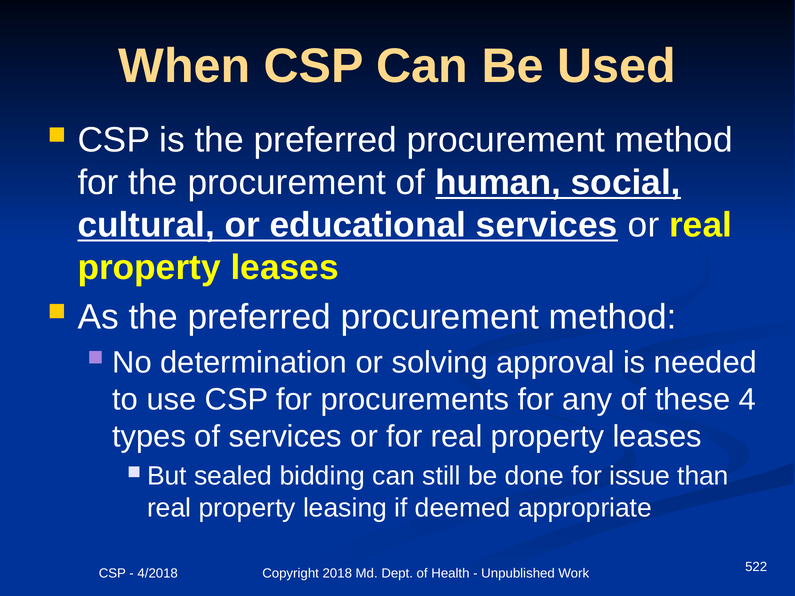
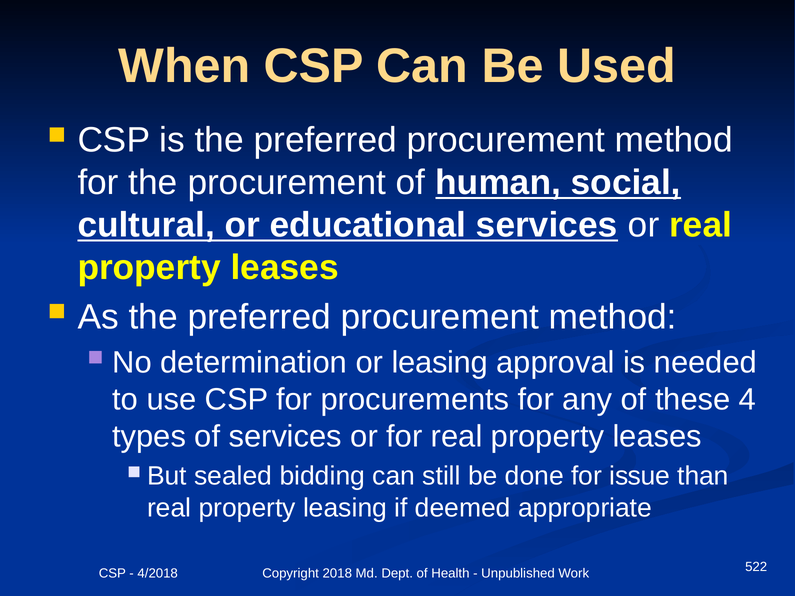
or solving: solving -> leasing (440, 363)
